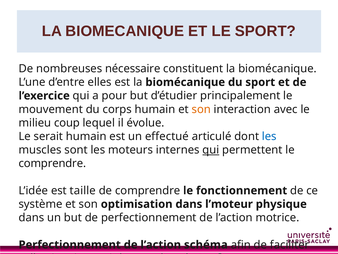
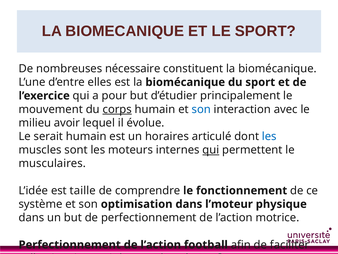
corps underline: none -> present (117, 109)
son colour: orange -> blue (201, 109)
coup: coup -> avoir (67, 123)
effectué: effectué -> horaires (167, 136)
comprendre: comprendre -> musculaires (52, 163)
schéma: schéma -> football (206, 244)
